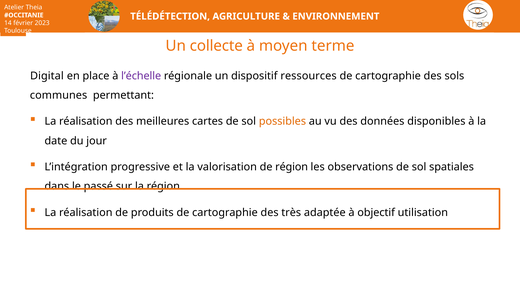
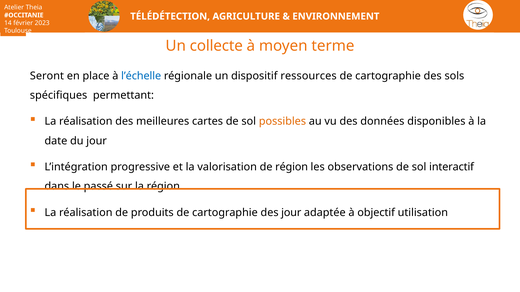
Digital: Digital -> Seront (47, 76)
l’échelle colour: purple -> blue (141, 76)
communes: communes -> spécifiques (59, 95)
spatiales: spatiales -> interactif (452, 167)
des très: très -> jour (291, 213)
